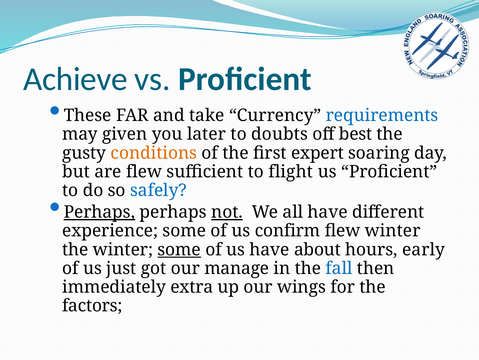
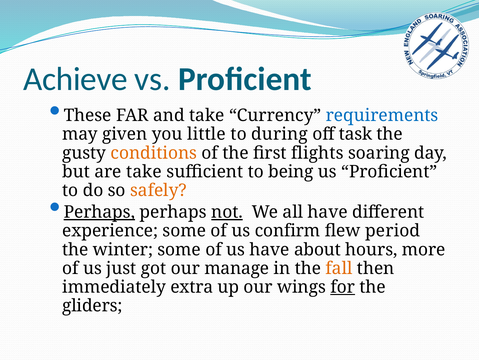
later: later -> little (206, 134)
doubts: doubts -> during (279, 134)
best: best -> task (356, 134)
expert: expert -> flights (317, 153)
are flew: flew -> take (144, 171)
flight: flight -> being (291, 171)
safely colour: blue -> orange (158, 190)
flew winter: winter -> period (393, 230)
some underline: present -> none (179, 249)
early: early -> more (424, 249)
fall colour: blue -> orange (339, 268)
for underline: none -> present (343, 286)
factors: factors -> gliders (92, 305)
